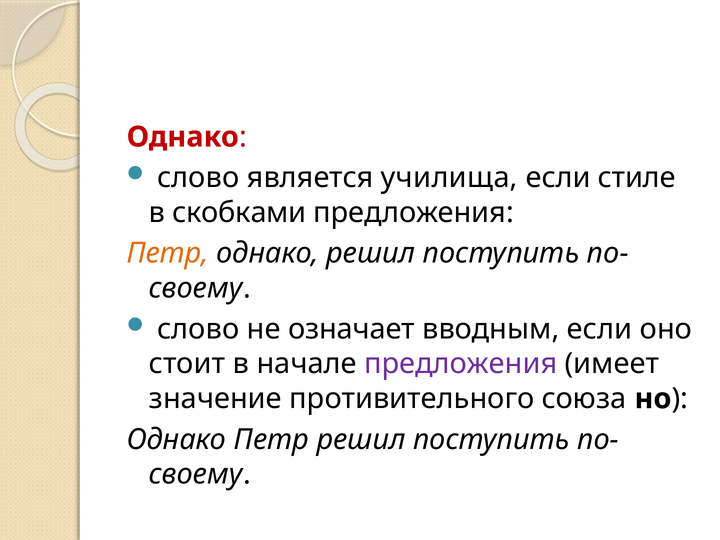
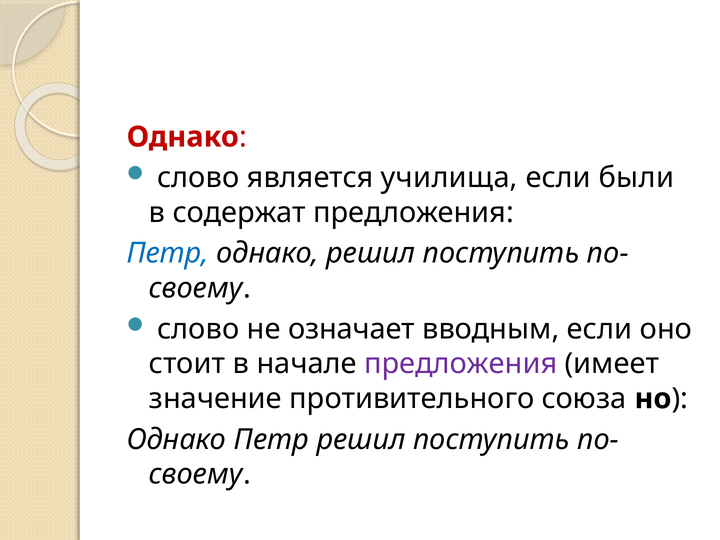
стиле: стиле -> были (636, 178)
скобками: скобками -> содержат (239, 213)
Петр colour: orange -> blue (168, 253)
